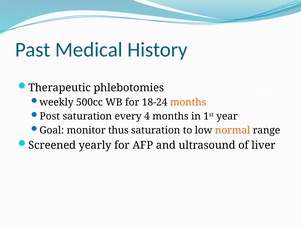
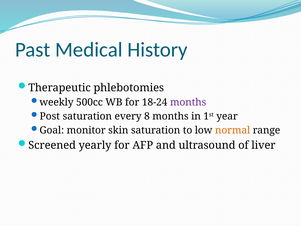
months colour: orange -> purple (188, 102)
4: 4 -> 8 (147, 116)
thus: thus -> skin (118, 130)
